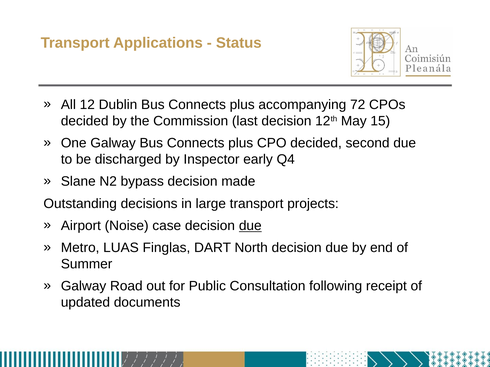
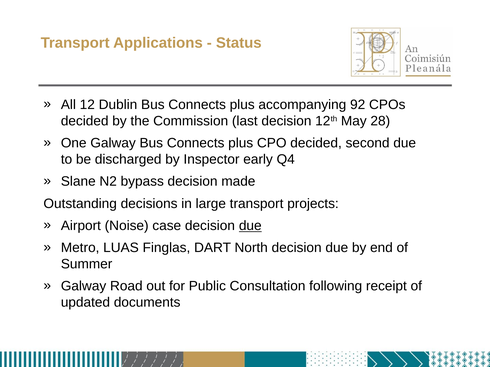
72: 72 -> 92 (358, 105)
15: 15 -> 28 (380, 121)
